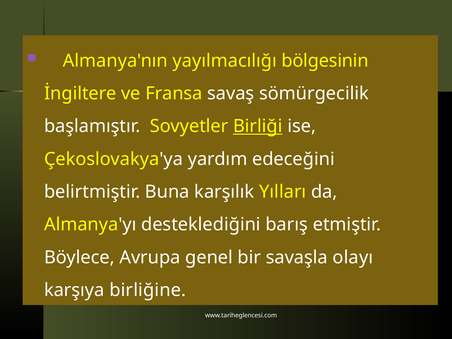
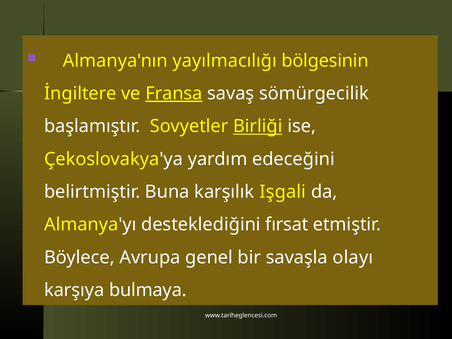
Fransa underline: none -> present (174, 93)
Yılları: Yılları -> Işgali (283, 192)
barış: barış -> fırsat (287, 225)
birliğine: birliğine -> bulmaya (148, 290)
